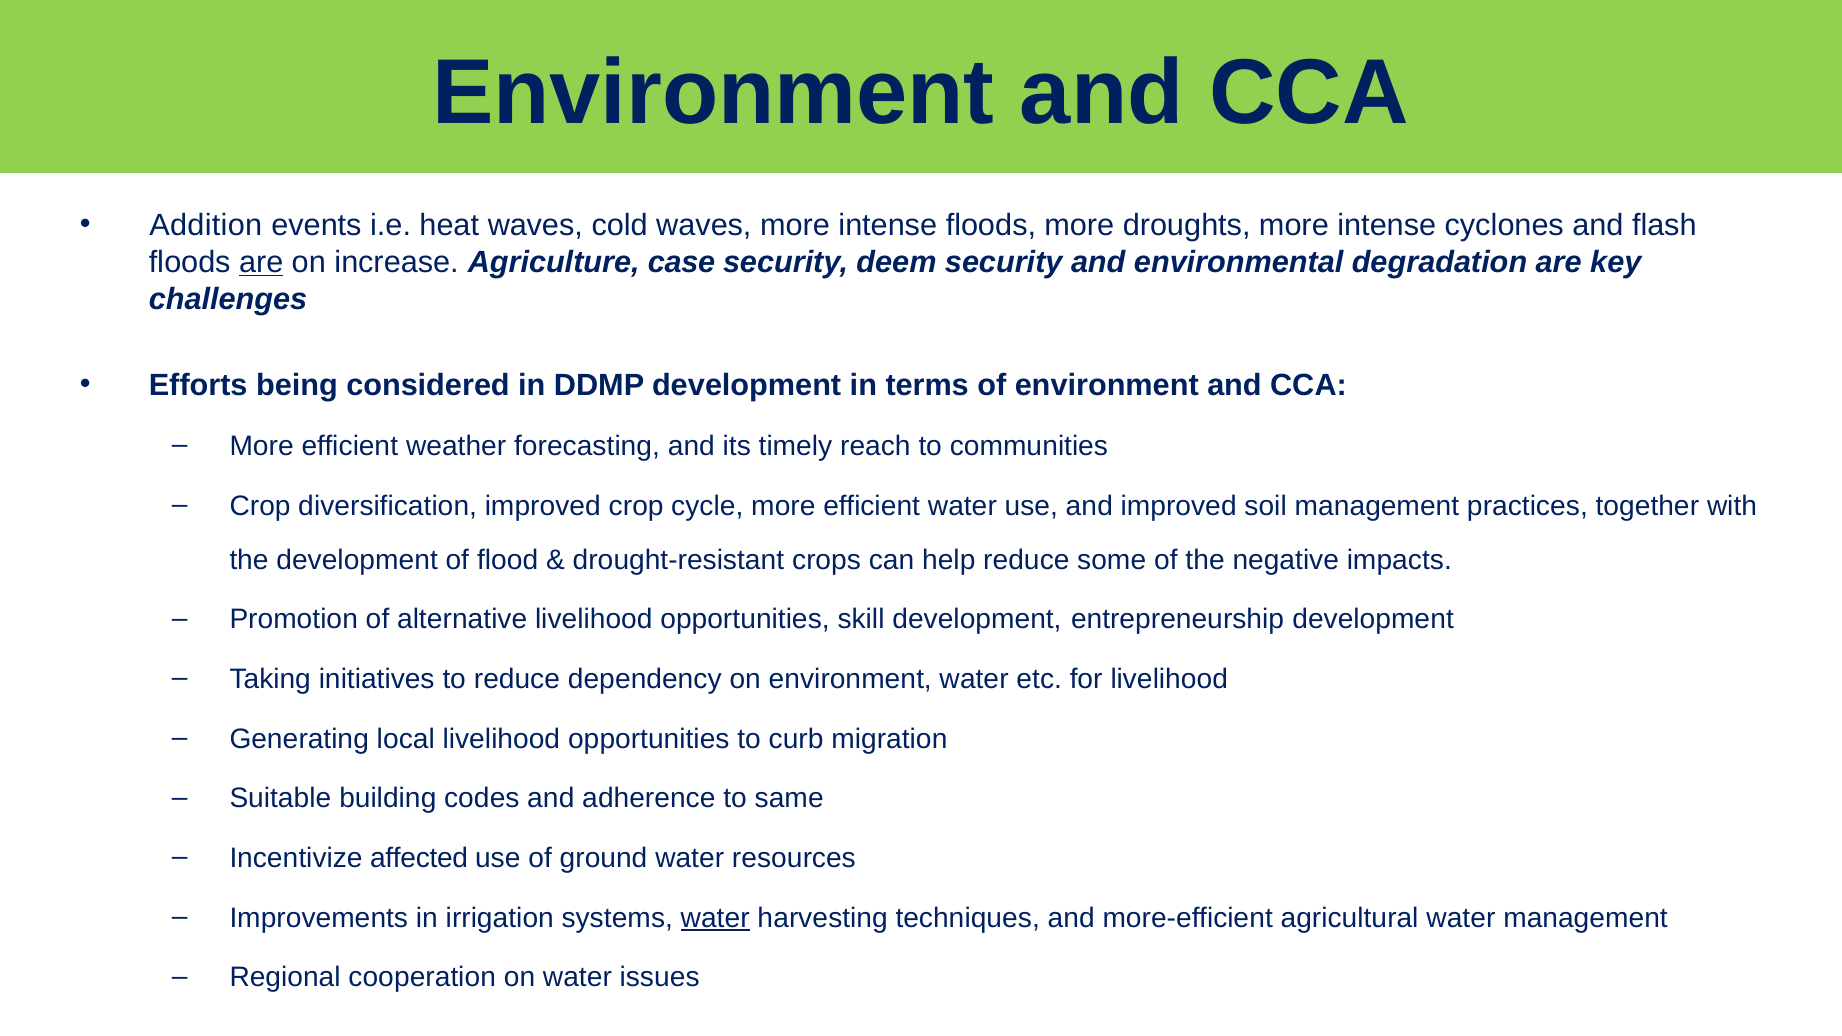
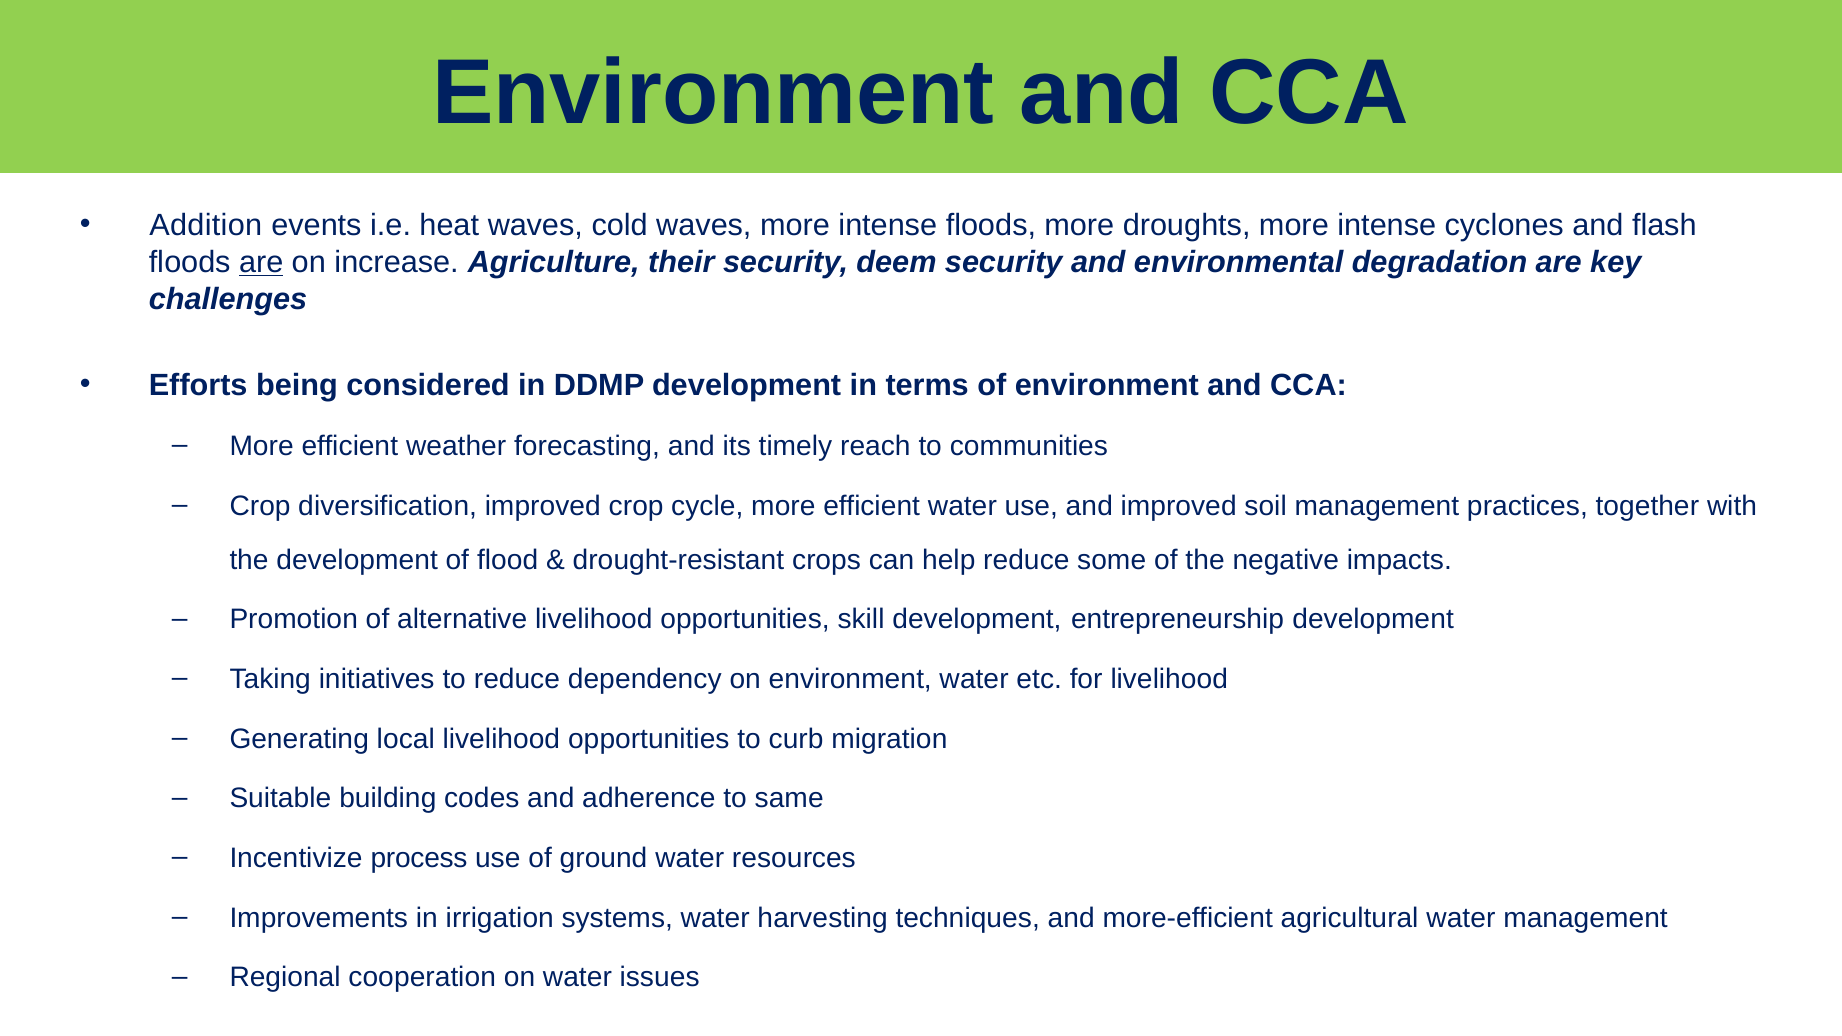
case: case -> their (681, 262)
affected: affected -> process (419, 858)
water underline: present -> none (715, 918)
